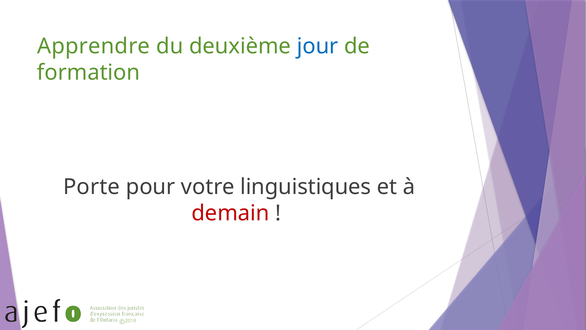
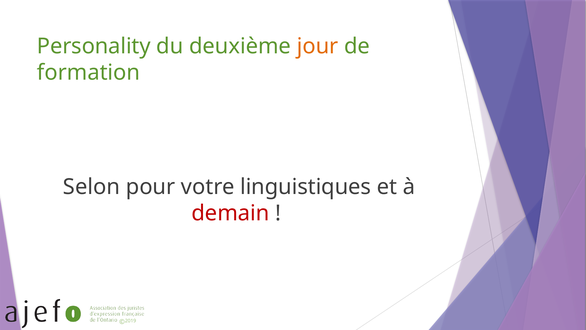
Apprendre: Apprendre -> Personality (94, 46)
jour colour: blue -> orange (318, 46)
Porte: Porte -> Selon (92, 187)
